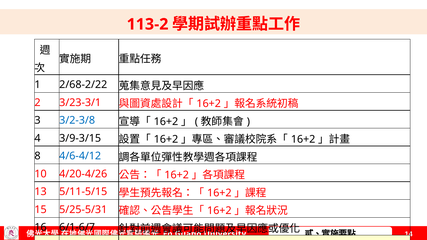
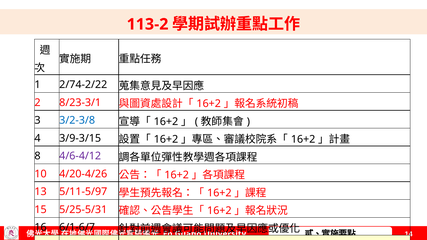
2/68-2/22: 2/68-2/22 -> 2/74-2/22 (83, 85)
3/23-3/1: 3/23-3/1 -> 8/23-3/1 (80, 103)
4/6-4/12 colour: blue -> purple (80, 156)
5/11-5/15: 5/11-5/15 -> 5/11-5/97 (83, 192)
